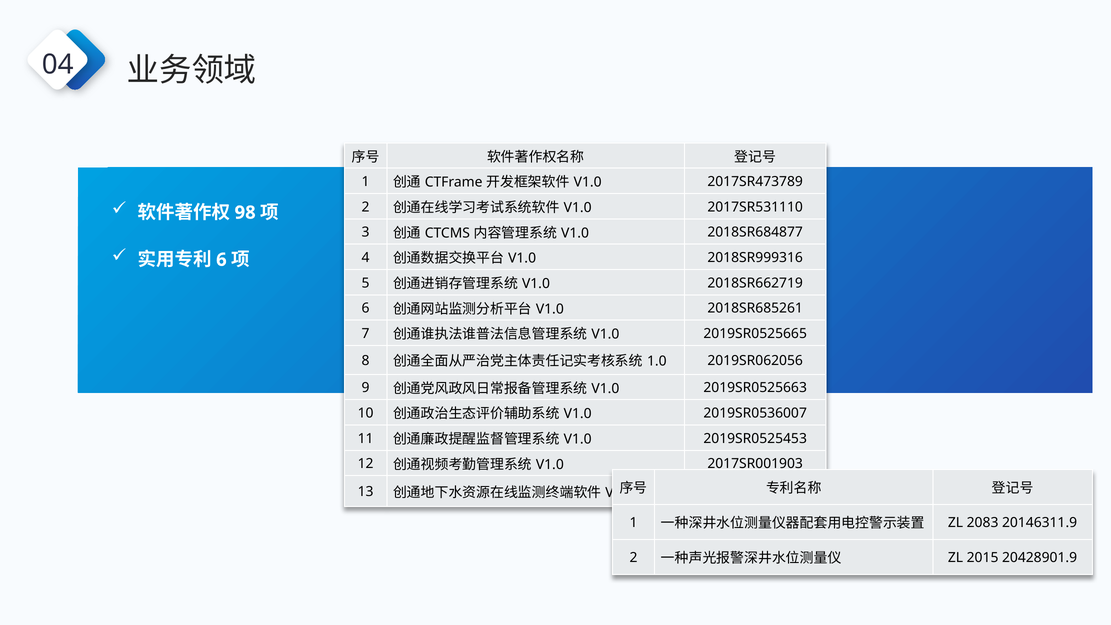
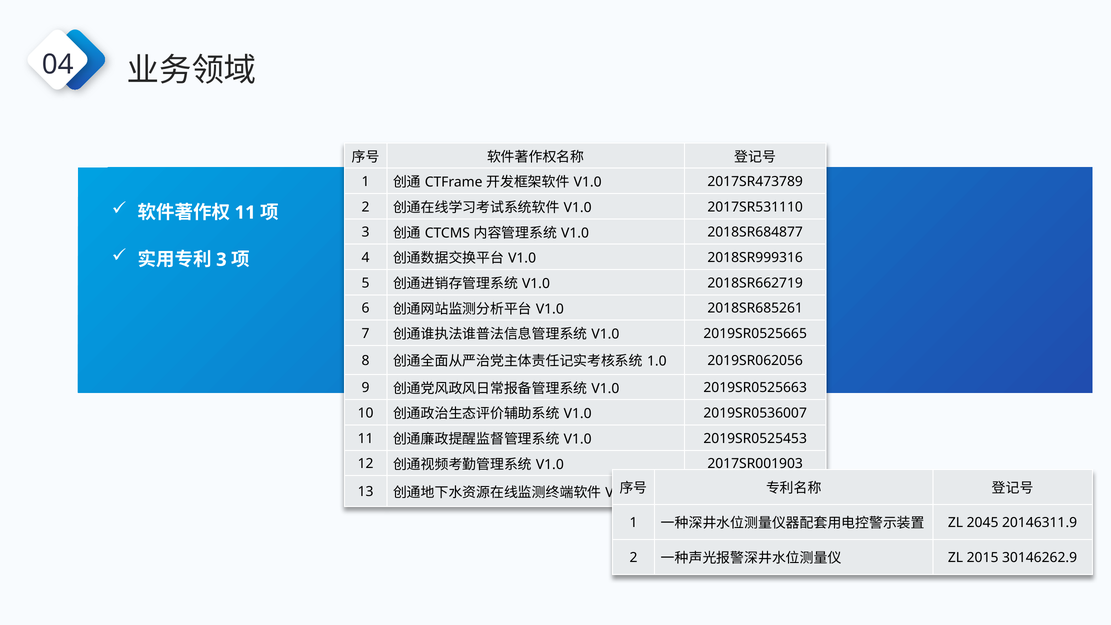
98: 98 -> 11 (245, 213)
6: 6 -> 3 (221, 260)
2083: 2083 -> 2045 (983, 523)
20428901.9: 20428901.9 -> 30146262.9 (1040, 558)
